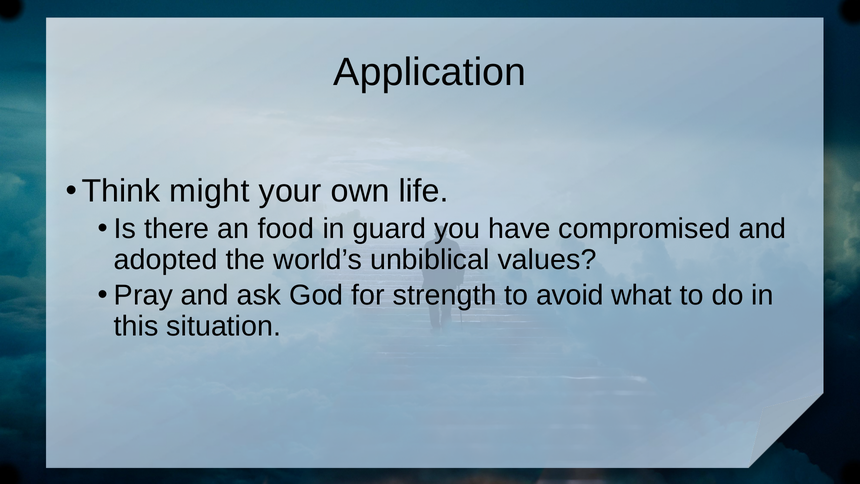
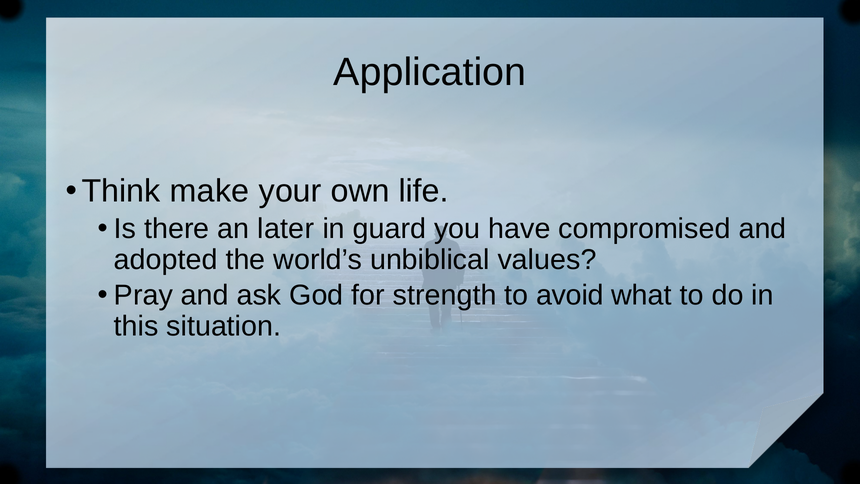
might: might -> make (210, 191)
food: food -> later (286, 229)
